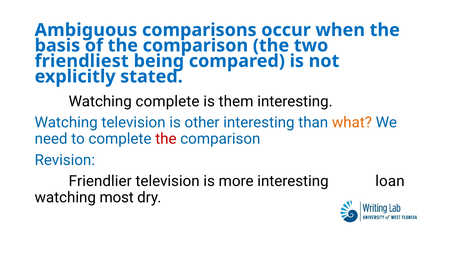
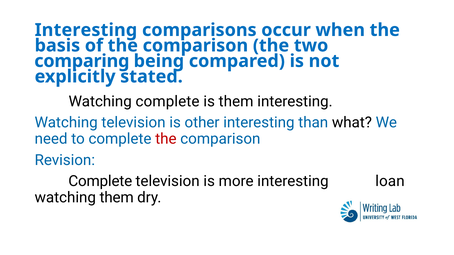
Ambiguous: Ambiguous -> Interesting (86, 30)
friendliest: friendliest -> comparing (82, 61)
what colour: orange -> black (352, 123)
Friendlier: Friendlier -> Complete (100, 181)
watching most: most -> them (117, 198)
